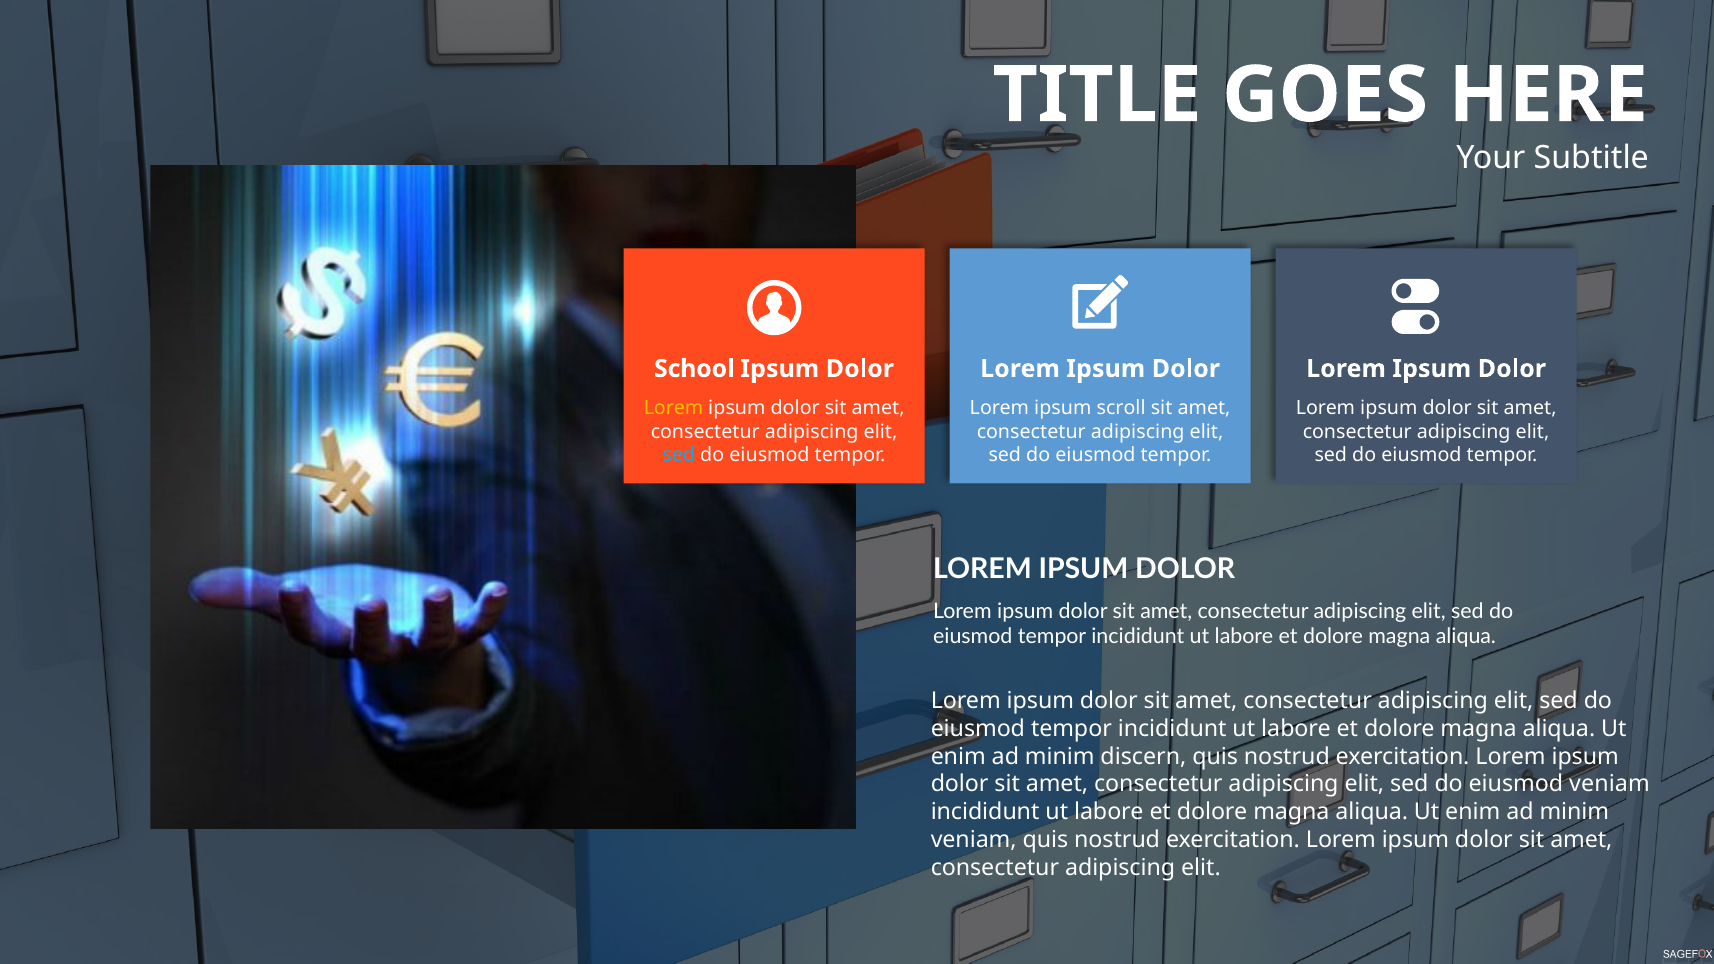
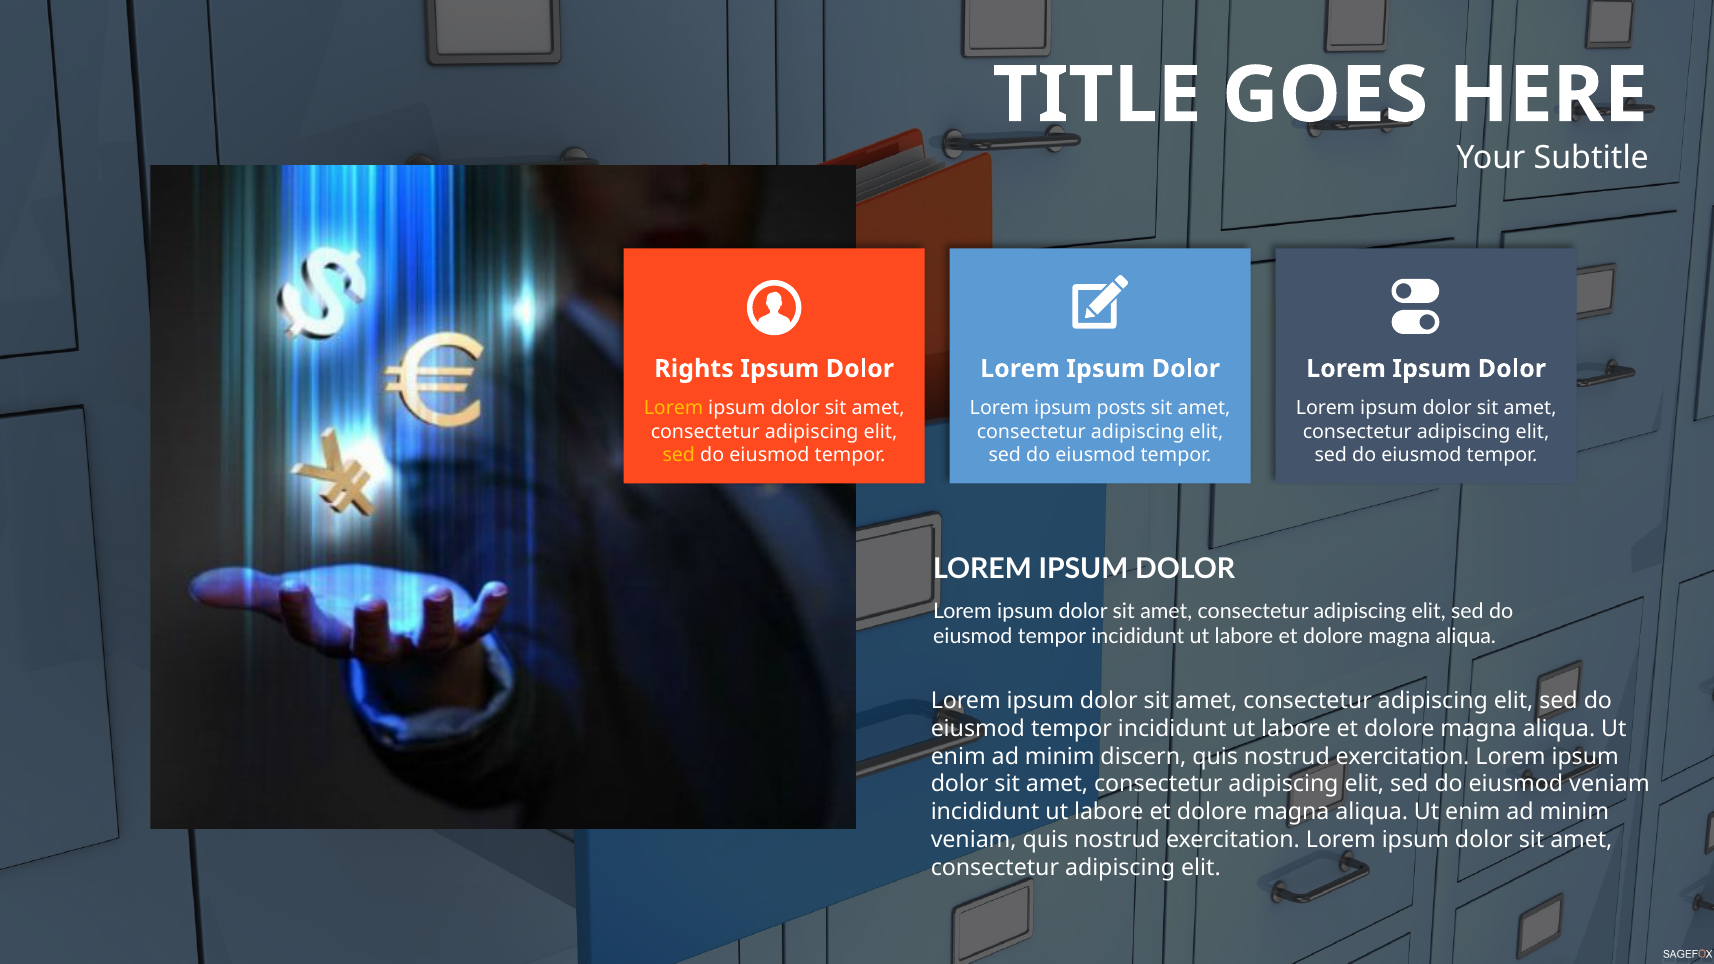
School: School -> Rights (694, 369)
scroll: scroll -> posts (1121, 408)
sed colour: light blue -> yellow (679, 455)
